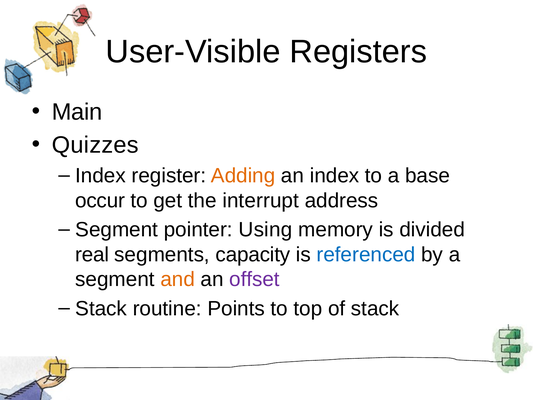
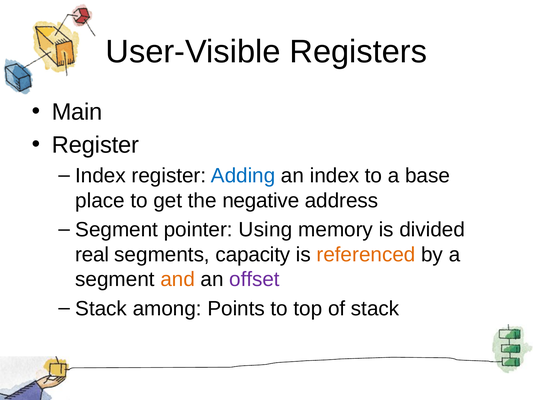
Quizzes: Quizzes -> Register (95, 145)
Adding colour: orange -> blue (243, 176)
occur: occur -> place (100, 200)
interrupt: interrupt -> negative (261, 200)
referenced colour: blue -> orange (366, 254)
routine: routine -> among (167, 308)
